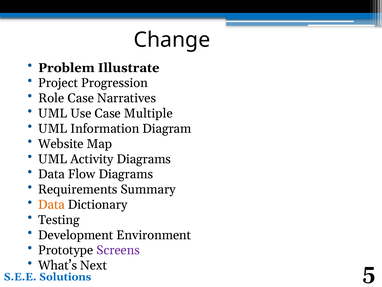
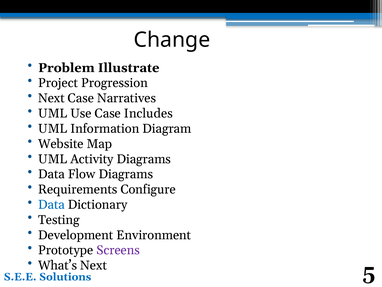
Role: Role -> Next (51, 98)
Multiple: Multiple -> Includes (148, 113)
Summary: Summary -> Configure (148, 189)
Data colour: orange -> blue (51, 204)
